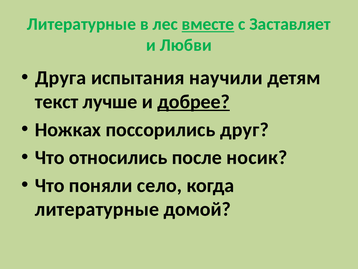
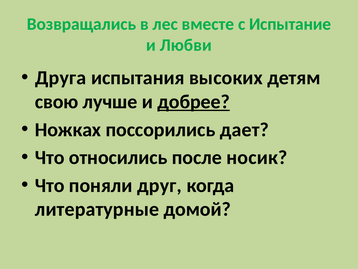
Литературные: Литературные -> Возвращались (82, 24)
вместе underline: present -> none (208, 24)
Заставляет: Заставляет -> Испытание (290, 24)
научили: научили -> высоких (226, 78)
текст: текст -> свою (57, 102)
друг: друг -> дает (244, 129)
село: село -> друг (159, 185)
